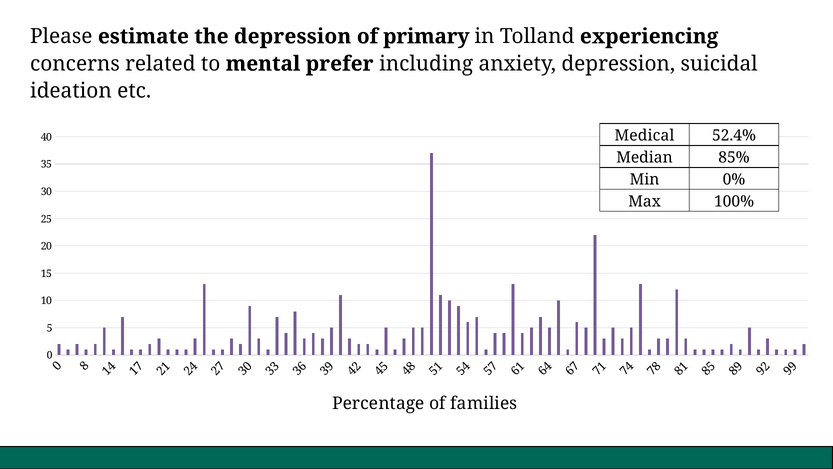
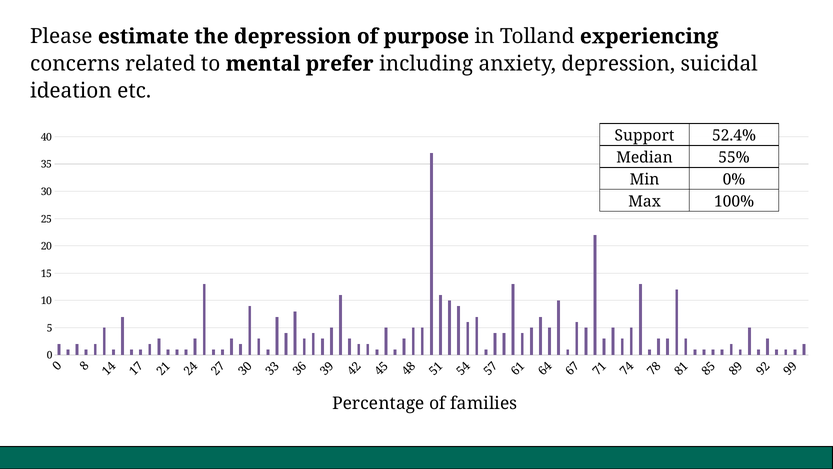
primary: primary -> purpose (426, 36)
Medical: Medical -> Support (644, 136)
85%: 85% -> 55% (734, 157)
